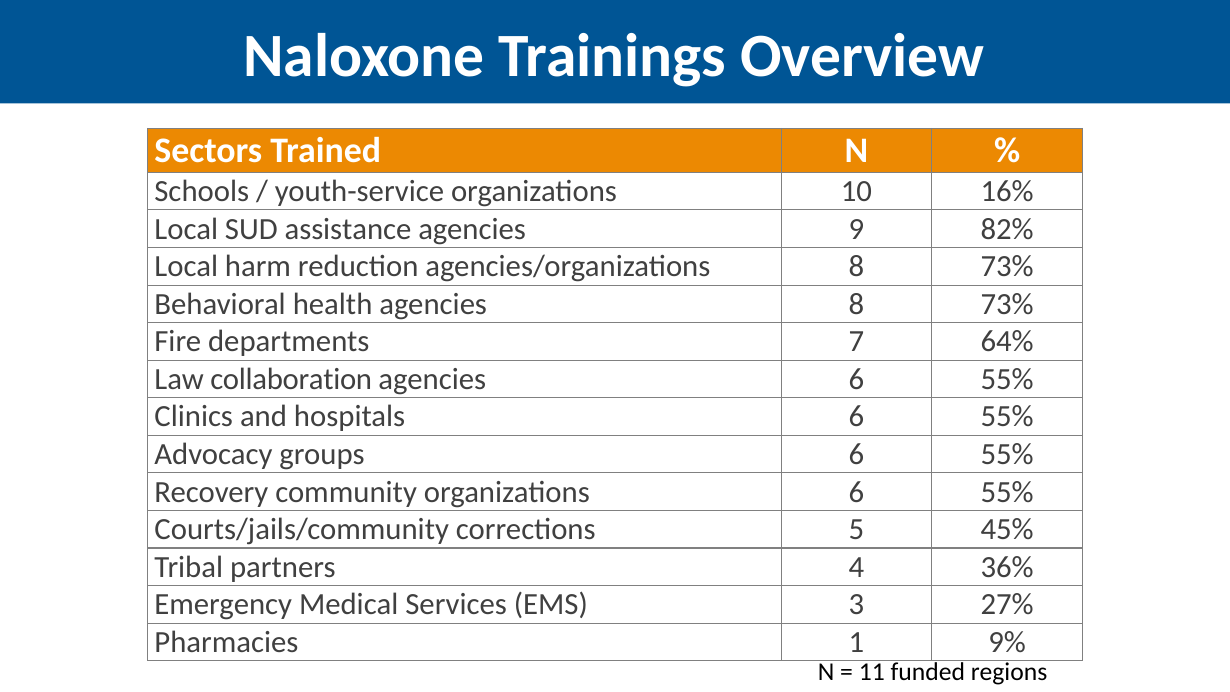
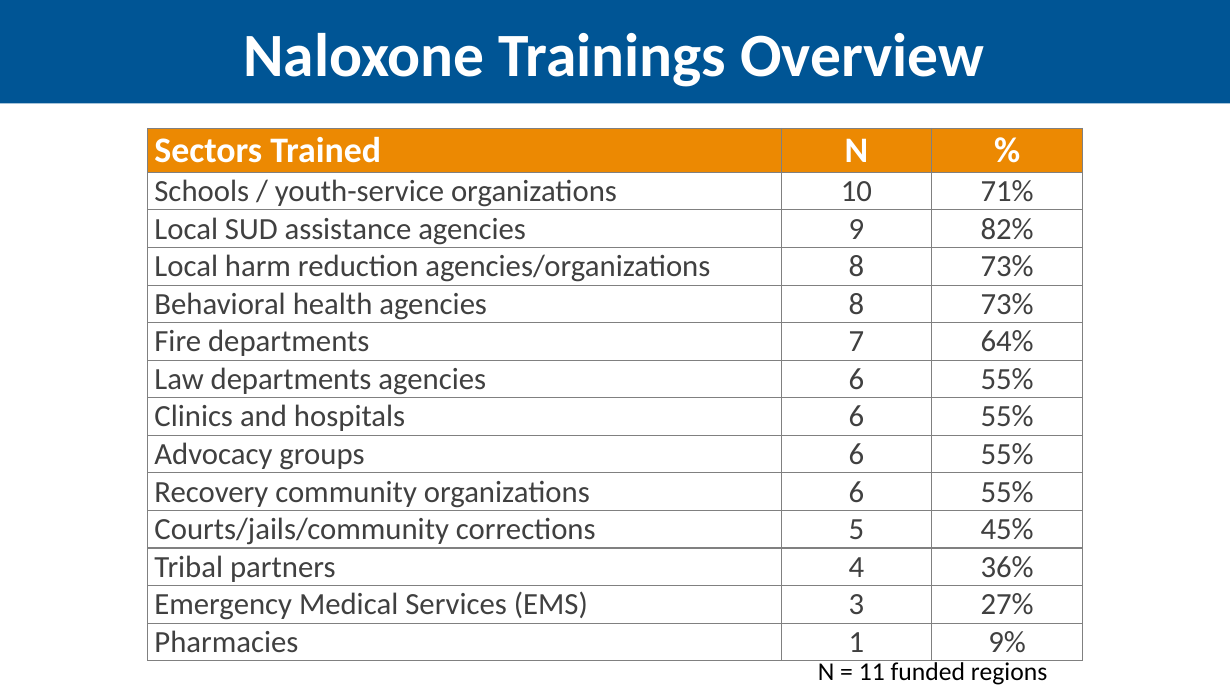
16%: 16% -> 71% (1007, 191)
Law collaboration: collaboration -> departments (291, 379)
